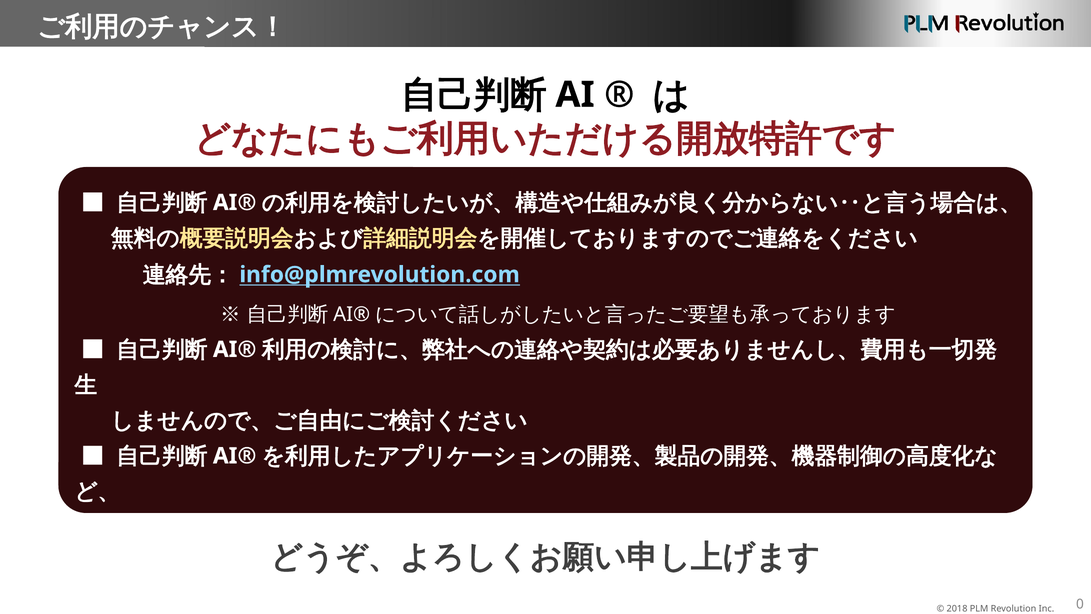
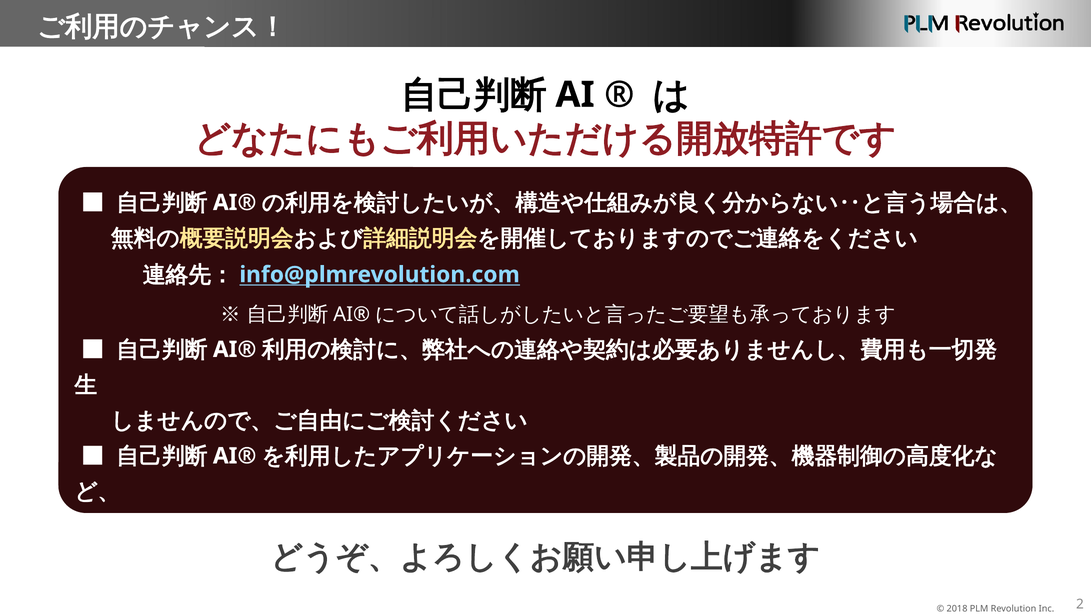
0: 0 -> 2 (1080, 604)
